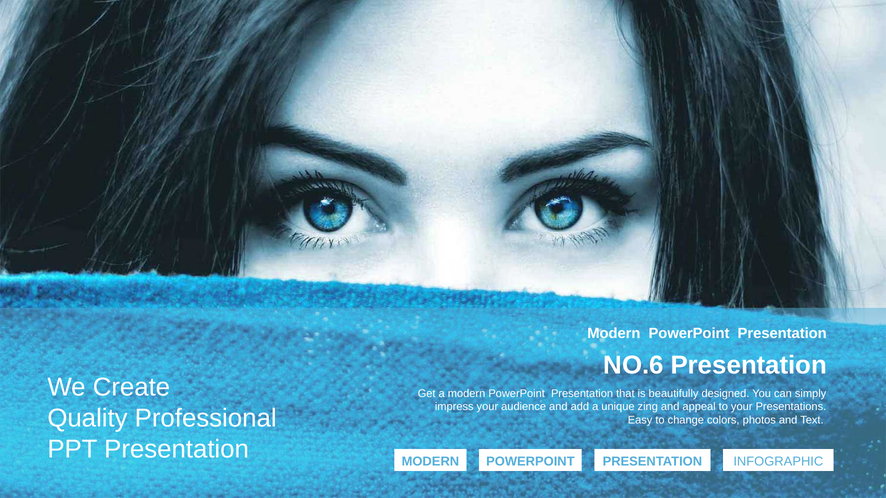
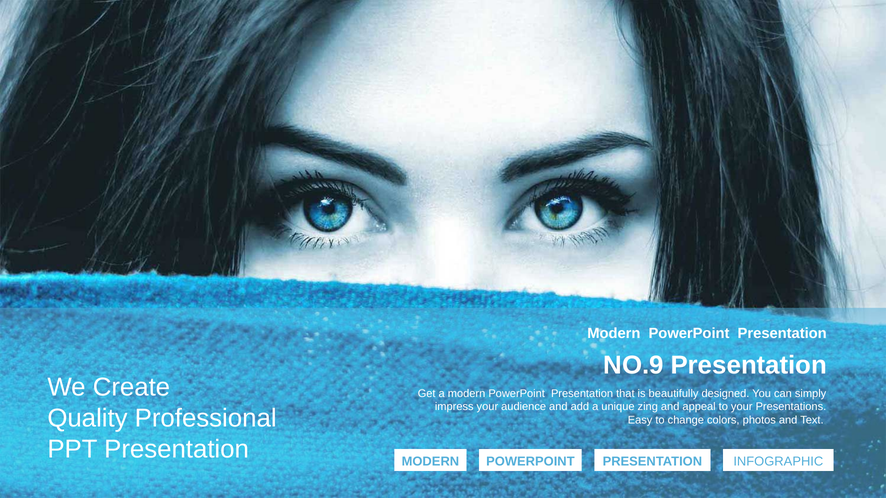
NO.6: NO.6 -> NO.9 (634, 366)
